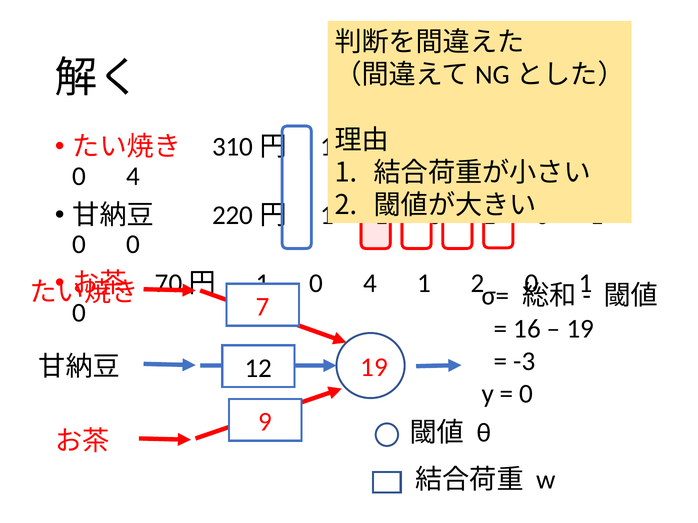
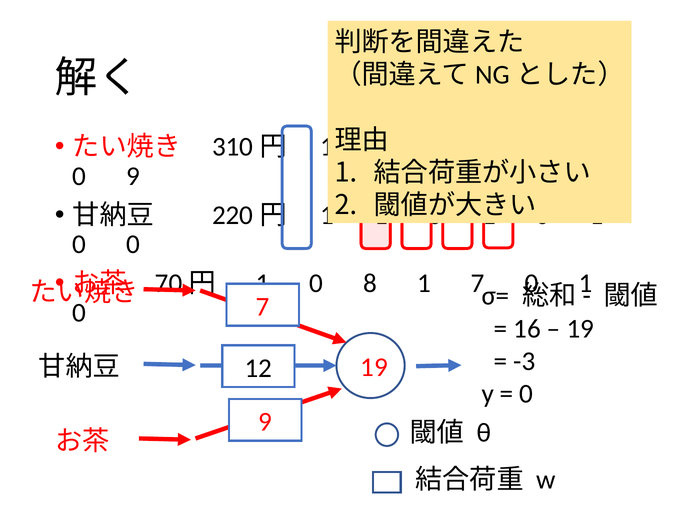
4: 4 -> 9 (133, 176)
4: 4 -> 8 (370, 284)
1 2: 2 -> 7 (478, 284)
